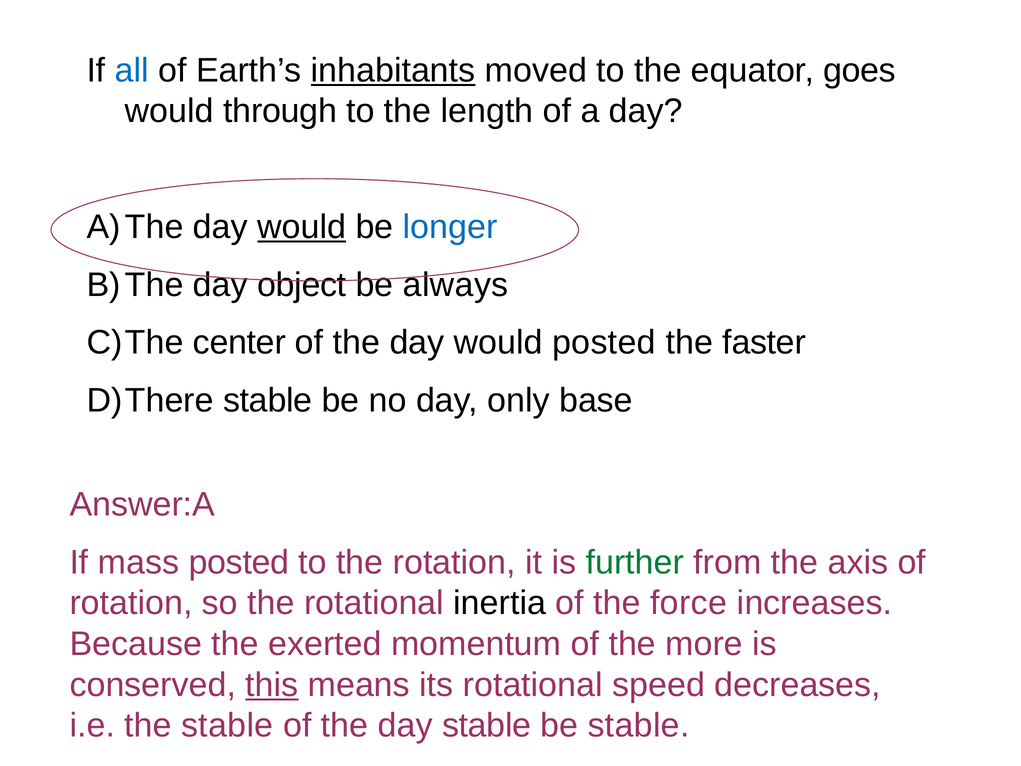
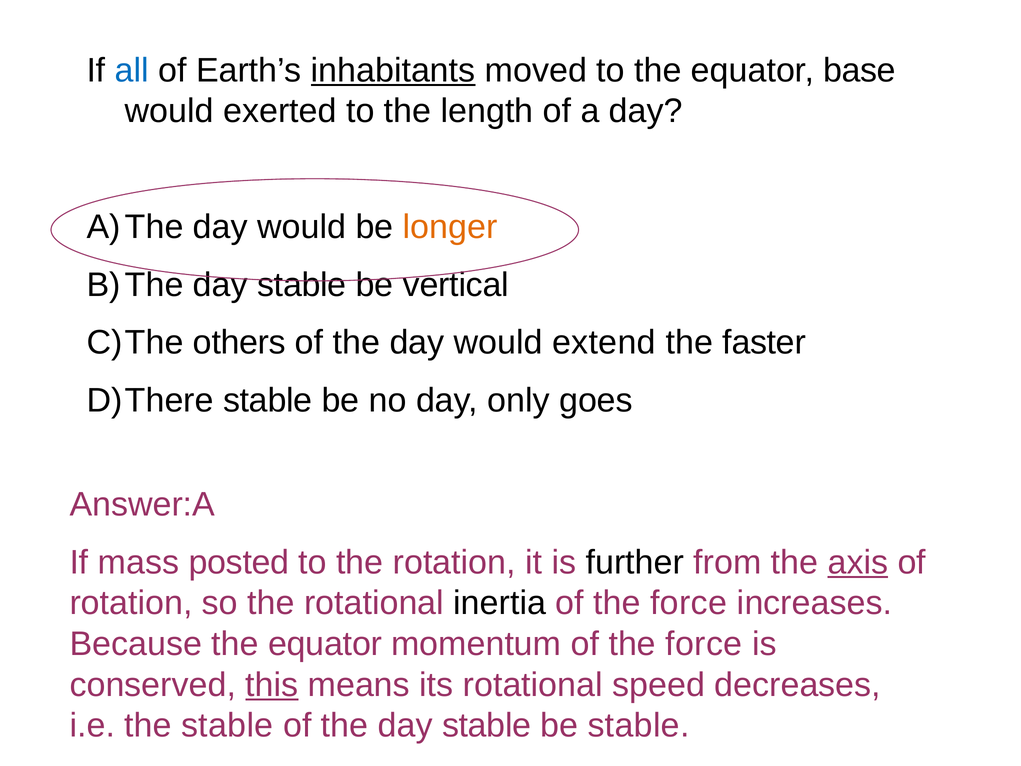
goes: goes -> base (859, 70)
through: through -> exerted (280, 111)
would underline: present -> none (302, 227)
longer colour: blue -> orange (450, 227)
object: object -> stable (302, 285)
always: always -> vertical (456, 285)
center: center -> others (239, 343)
would posted: posted -> extend (604, 343)
base: base -> goes (596, 400)
further colour: green -> black (635, 562)
axis underline: none -> present (858, 562)
Because the exerted: exerted -> equator (325, 644)
momentum of the more: more -> force (704, 644)
